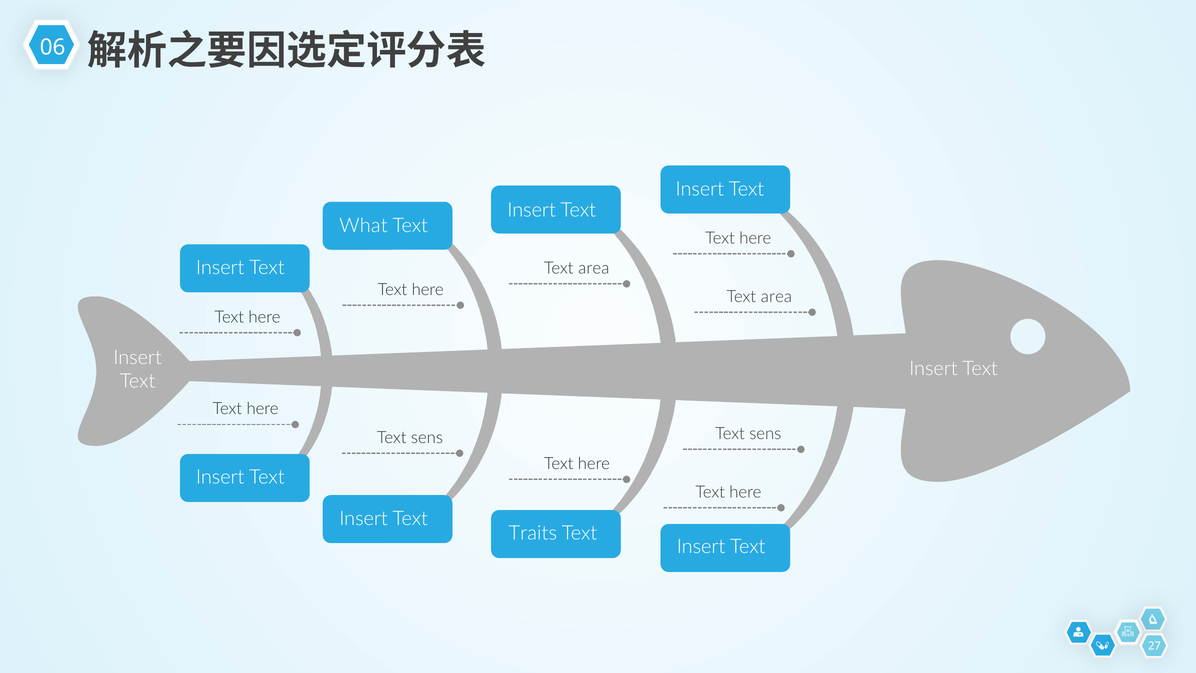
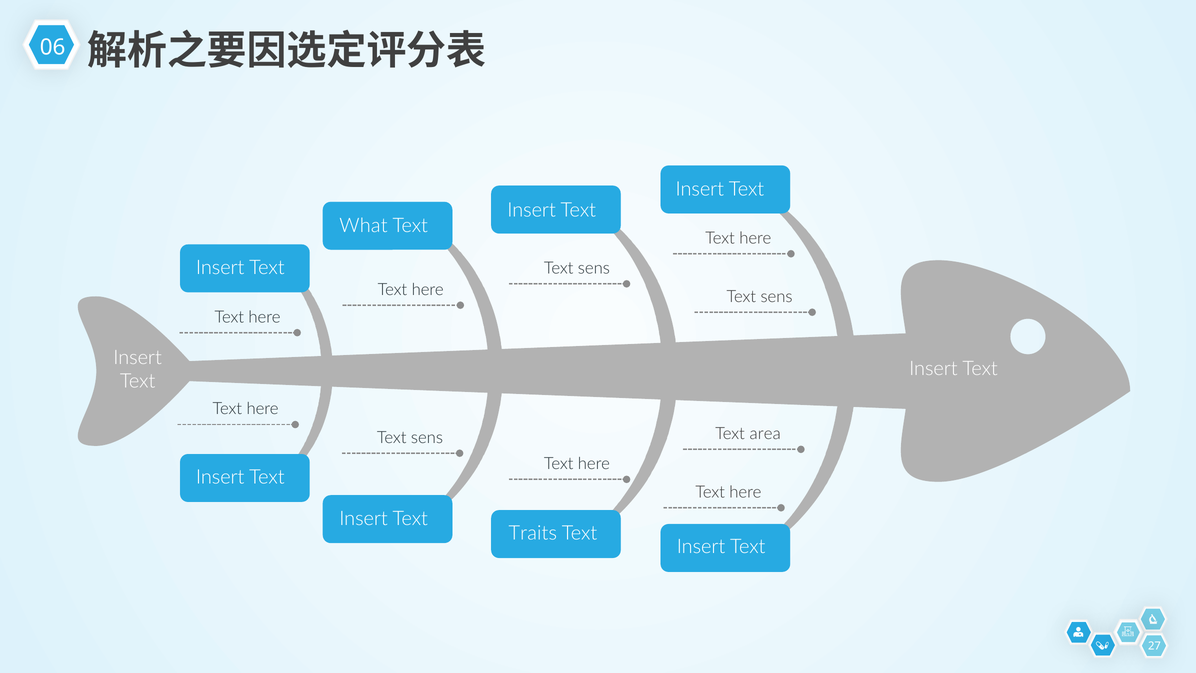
area: area -> sens (594, 268)
area: area -> sens (777, 296)
sens: sens -> area (765, 434)
